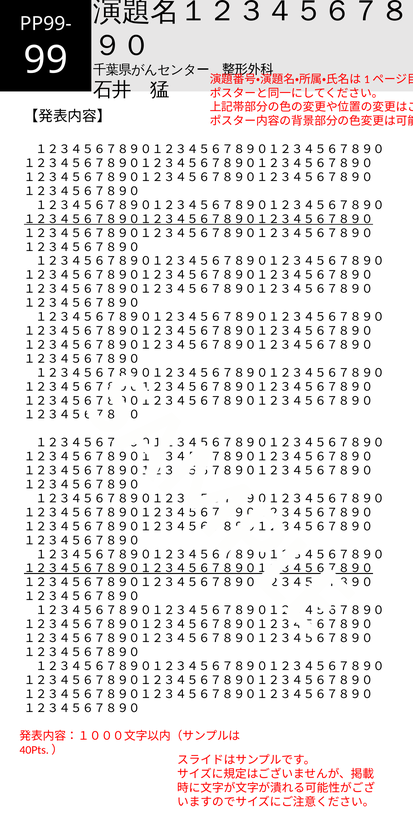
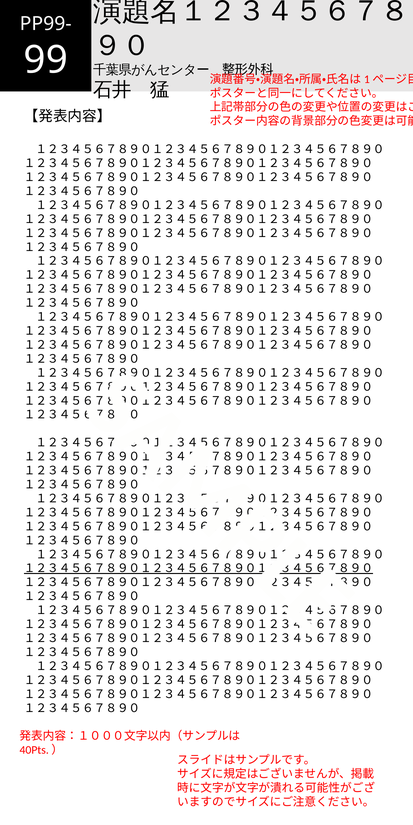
１２３４５６７８９０１２３４５６７８９０１２３４５６７８９０ underline: present -> none (198, 219)
